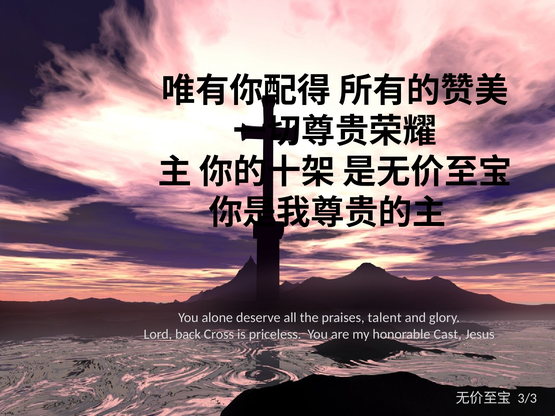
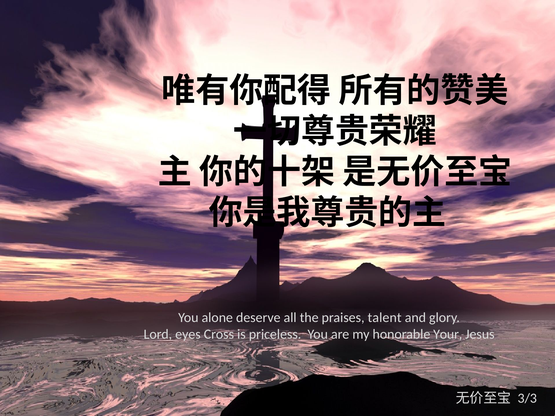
back: back -> eyes (188, 335)
Cast: Cast -> Your (448, 335)
